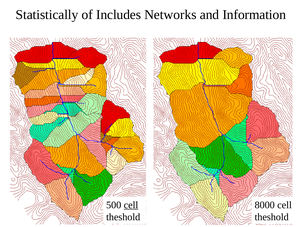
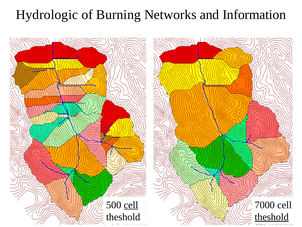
Statistically: Statistically -> Hydrologic (47, 15)
Includes: Includes -> Burning (119, 15)
8000: 8000 -> 7000 (265, 205)
theshold underline: none -> present (272, 217)
